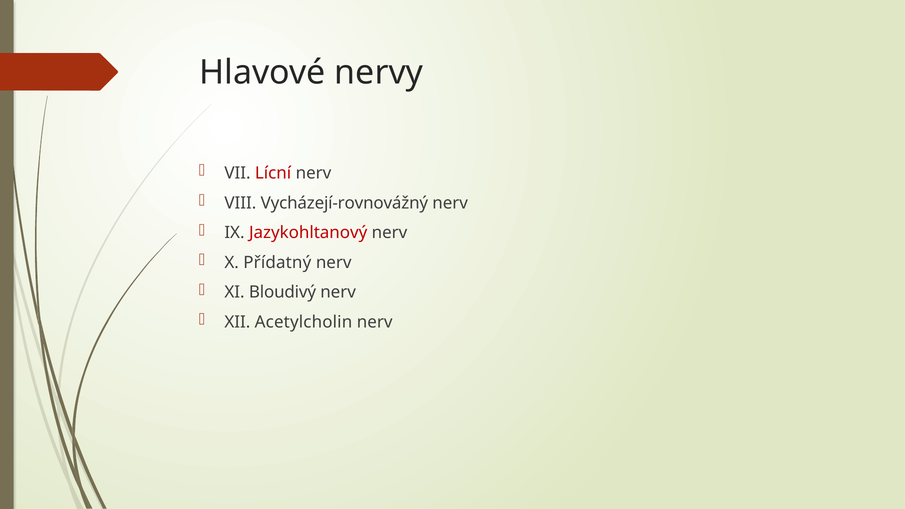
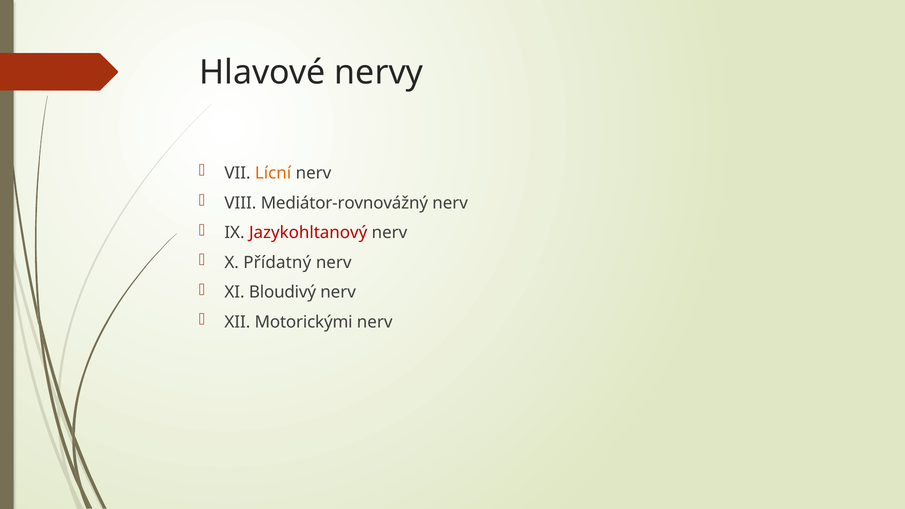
Lícní colour: red -> orange (273, 173)
Vycházejí-rovnovážný: Vycházejí-rovnovážný -> Mediátor-rovnovážný (344, 203)
Acetylcholin: Acetylcholin -> Motorickými (304, 322)
